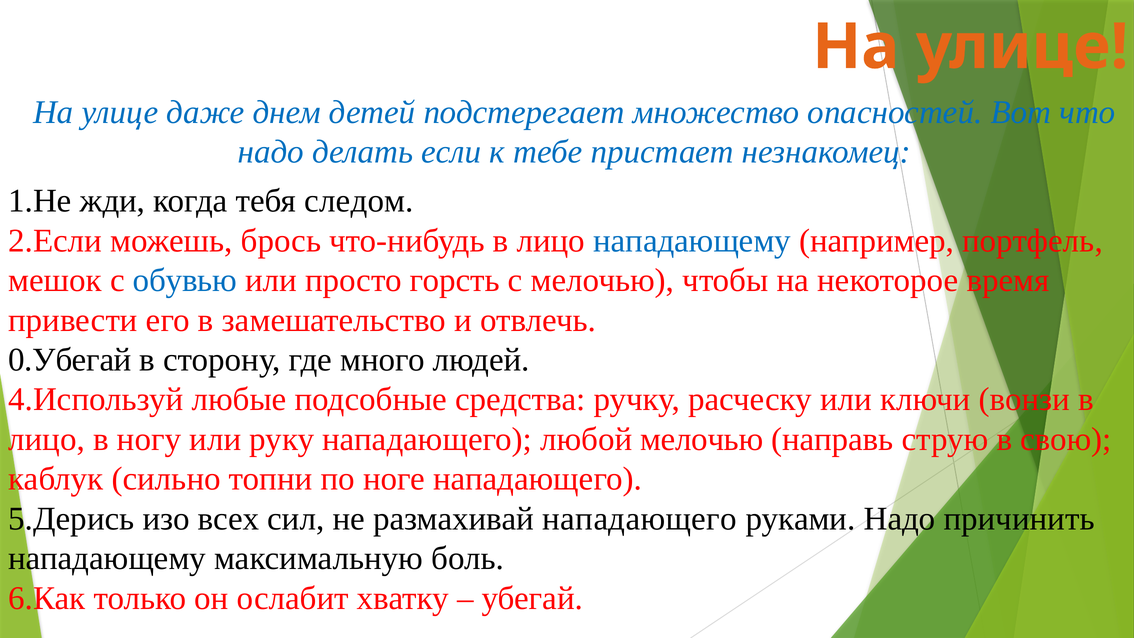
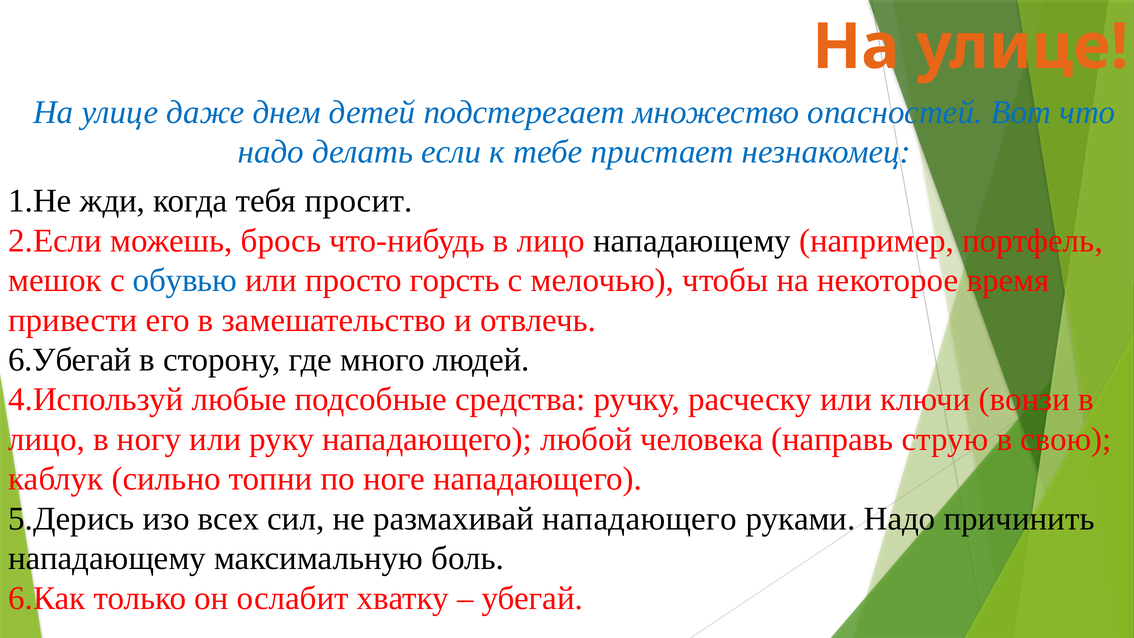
следом: следом -> просит (359, 201)
нападающему colour: blue -> black (692, 241)
0.Убегай: 0.Убегай -> 6.Убегай (70, 360)
любой мелочью: мелочью -> человека (702, 439)
